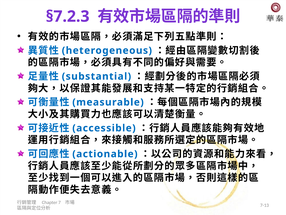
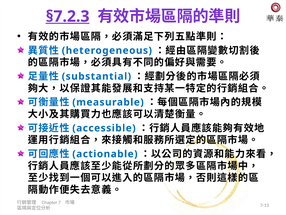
§7.2.3 underline: none -> present (68, 16)
